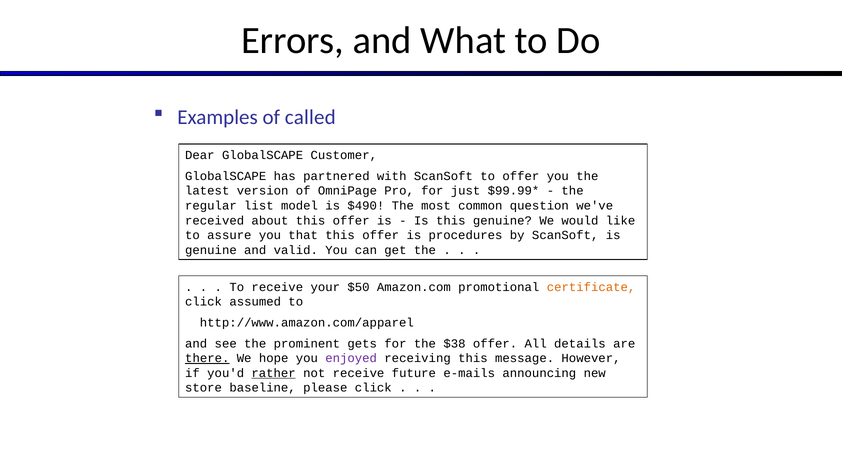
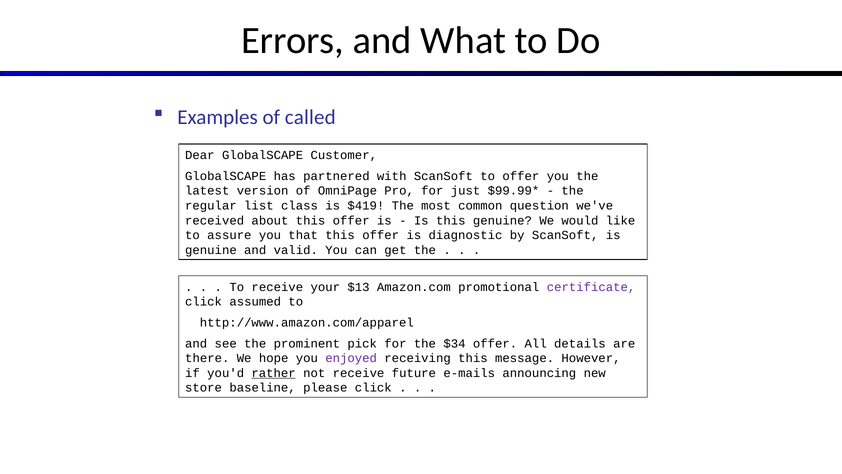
model: model -> class (299, 206)
$490: $490 -> $419 (366, 206)
procedures: procedures -> diagnostic (466, 235)
$50: $50 -> $13 (359, 287)
certificate colour: orange -> purple (591, 287)
gets: gets -> pick (362, 343)
$38: $38 -> $34 (454, 343)
there underline: present -> none (207, 358)
